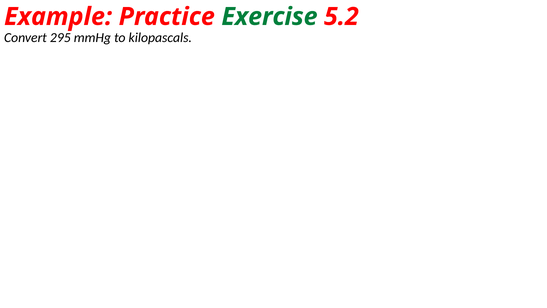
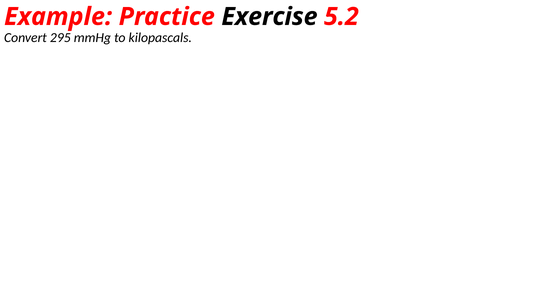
Exercise colour: green -> black (269, 17)
